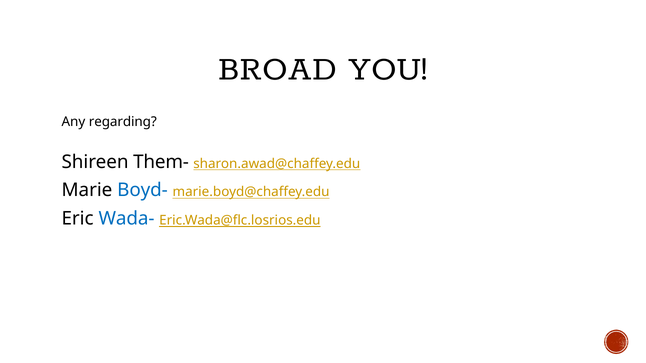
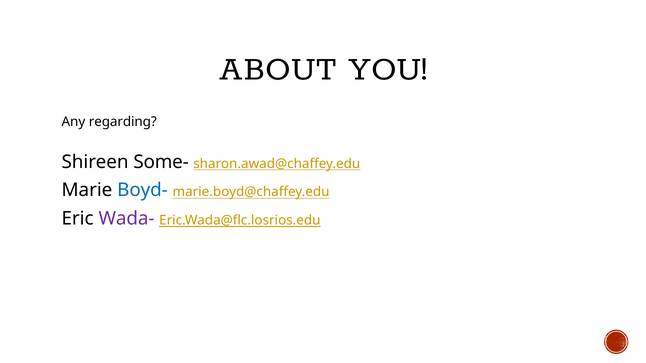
BROAD: BROAD -> ABOUT (278, 68)
Them-: Them- -> Some- (161, 162)
Wada- colour: blue -> purple (126, 219)
